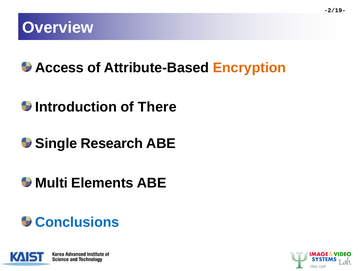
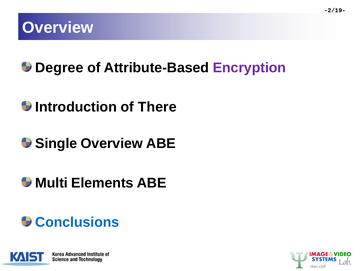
Access: Access -> Degree (59, 68)
Encryption colour: orange -> purple (249, 68)
Single Research: Research -> Overview (112, 143)
